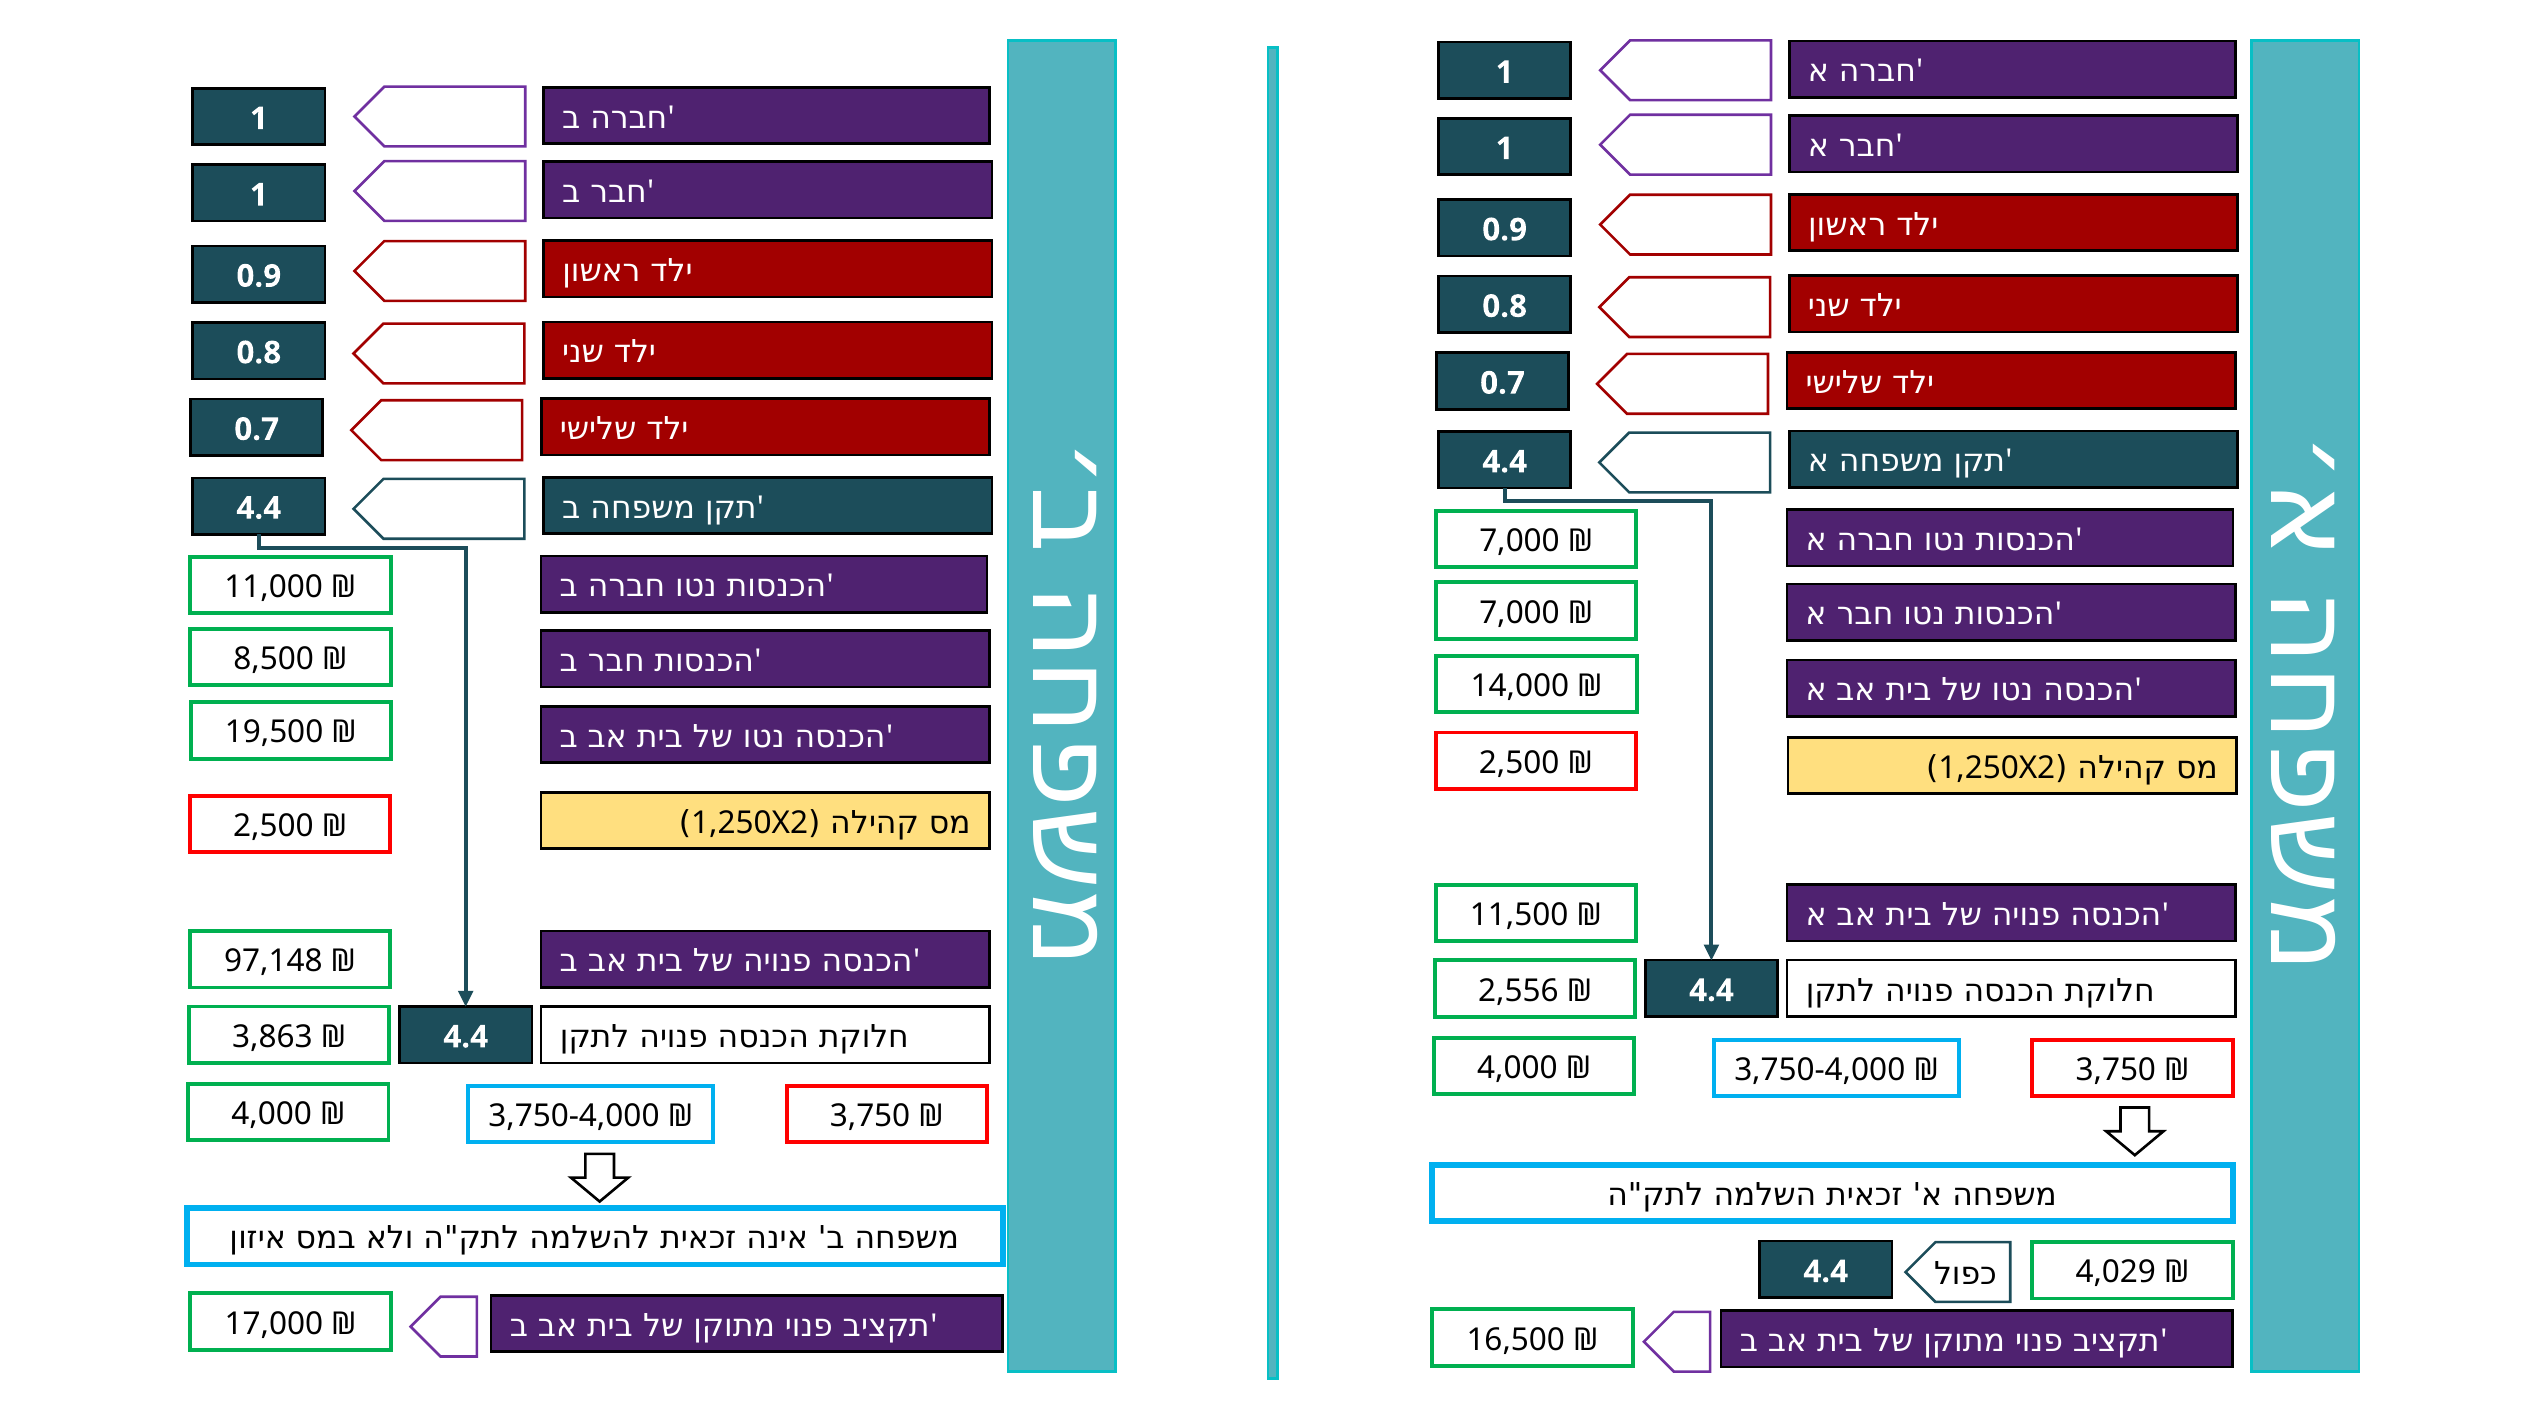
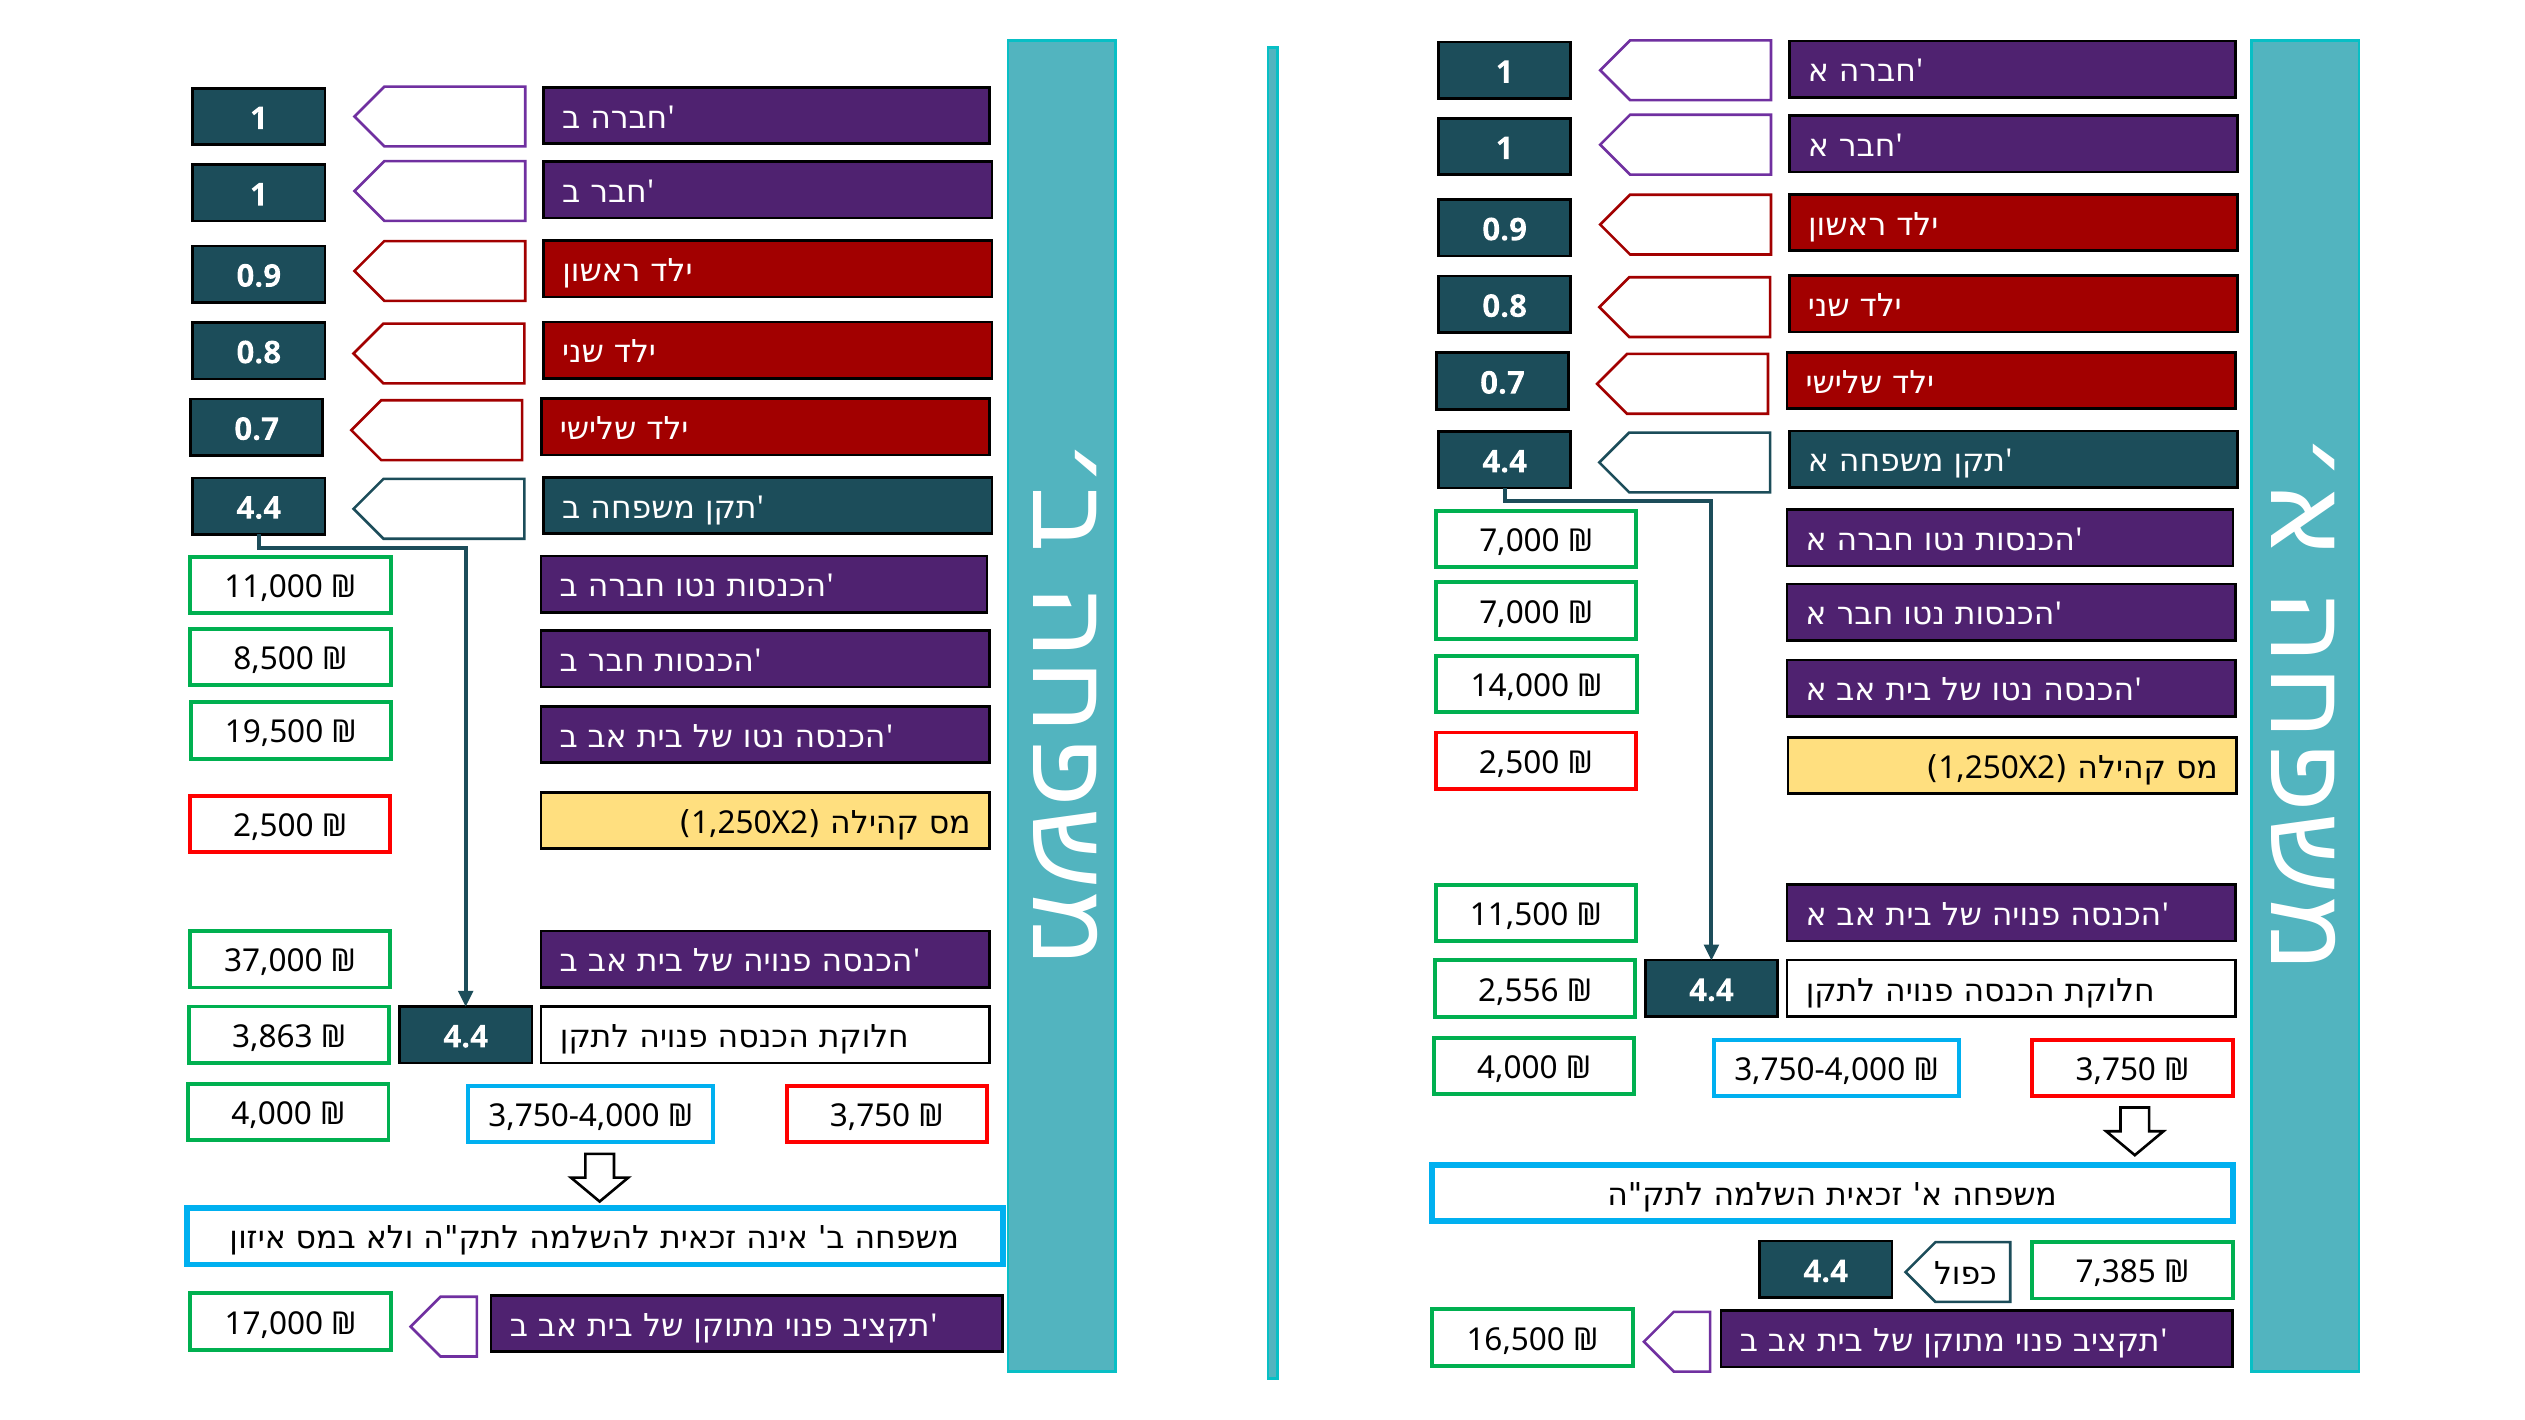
97,148: 97,148 -> 37,000 (273, 962)
4,029: 4,029 -> 7,385 (2116, 1273)
